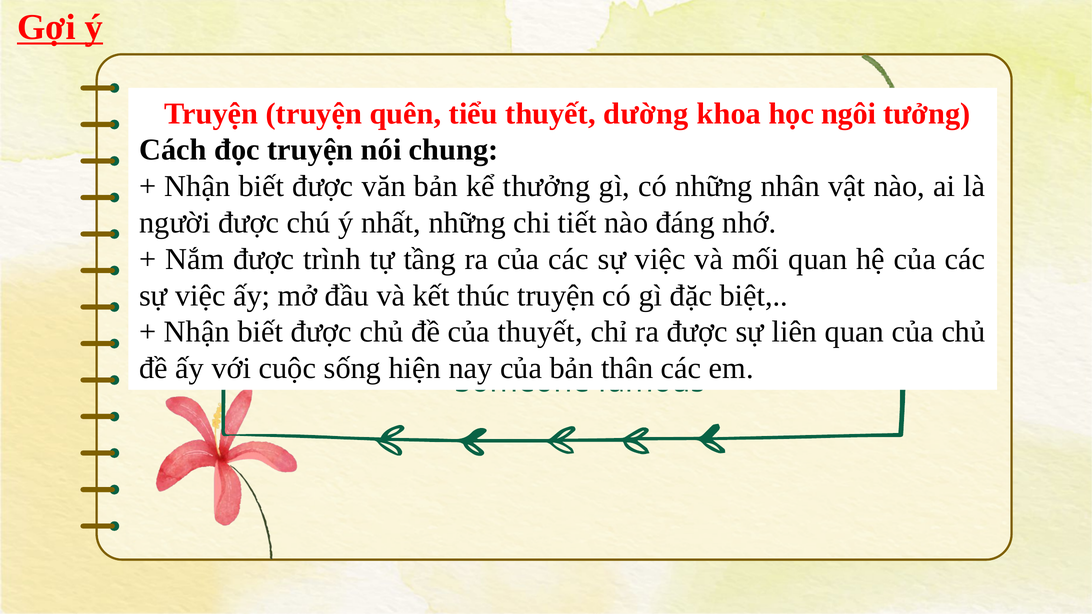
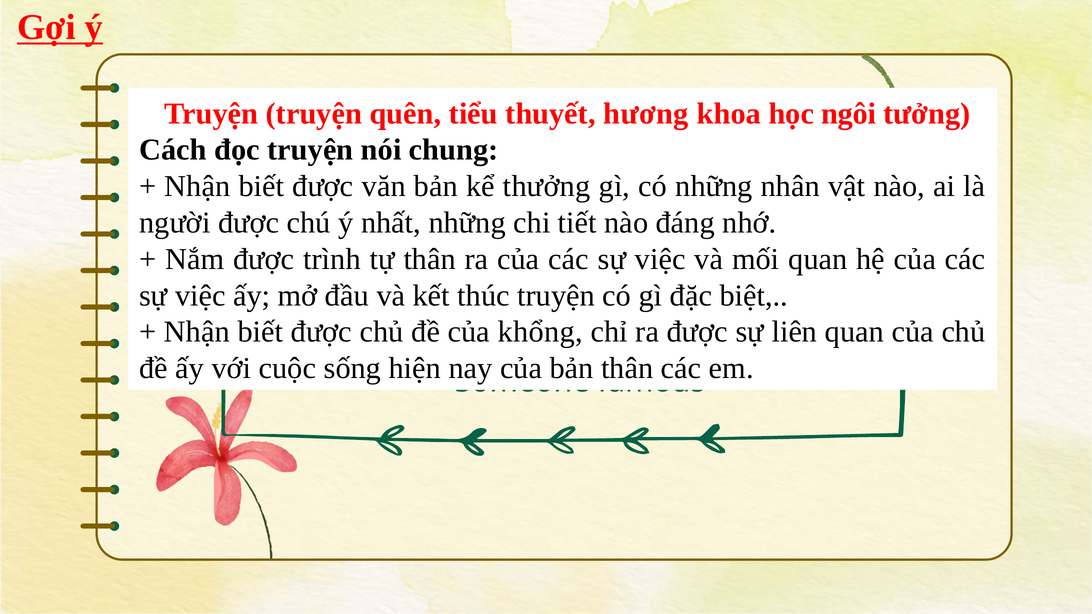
dường: dường -> hương (646, 114)
tự tầng: tầng -> thân (430, 259)
của thuyết: thuyết -> khổng (540, 332)
